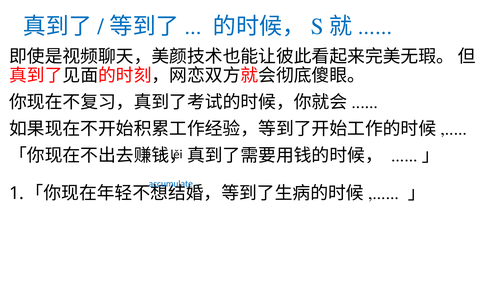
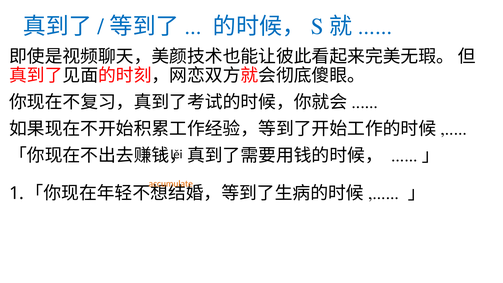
accumulate colour: blue -> orange (171, 184)
